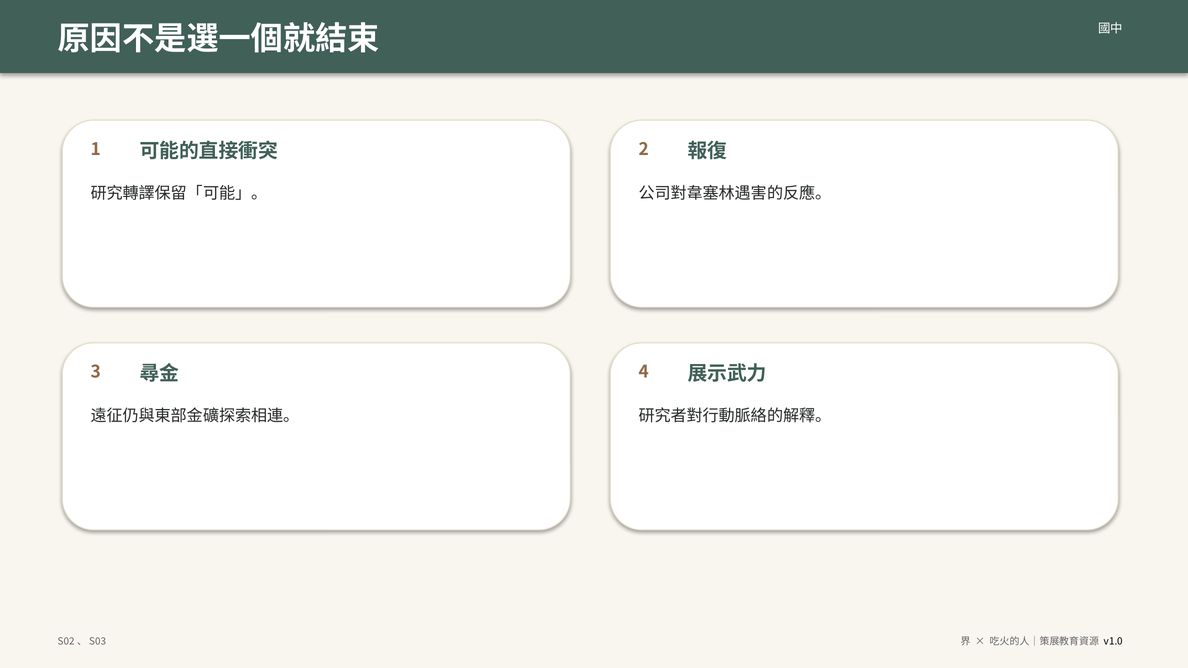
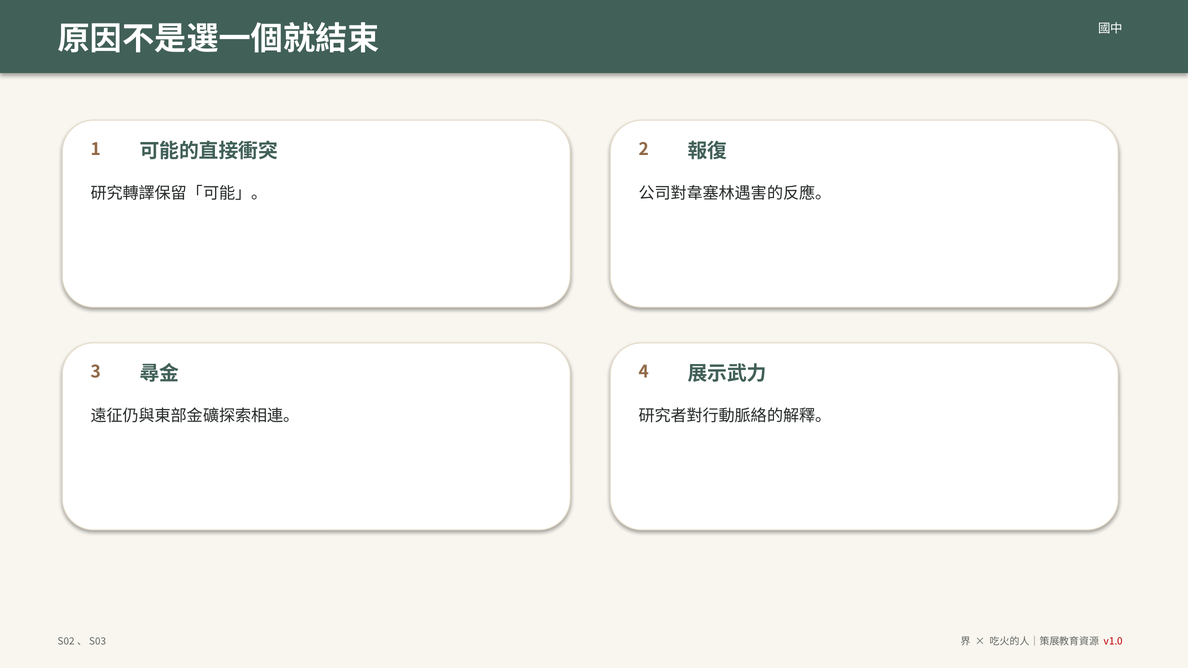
v1.0 colour: black -> red (1113, 642)
